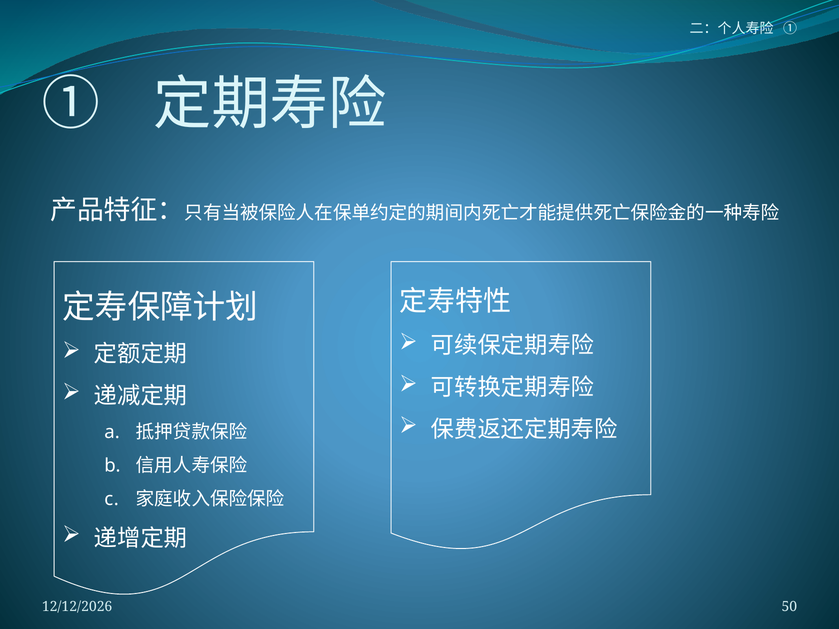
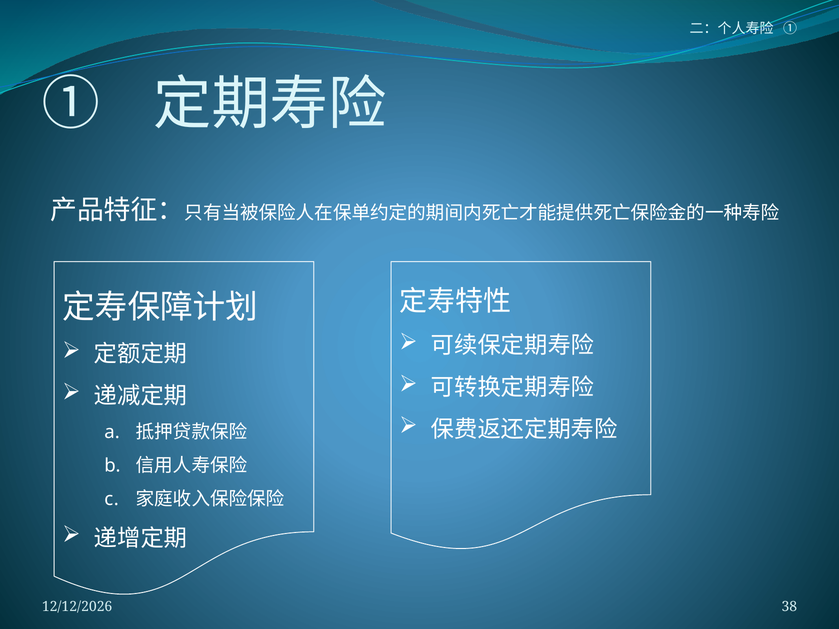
50: 50 -> 38 (789, 607)
